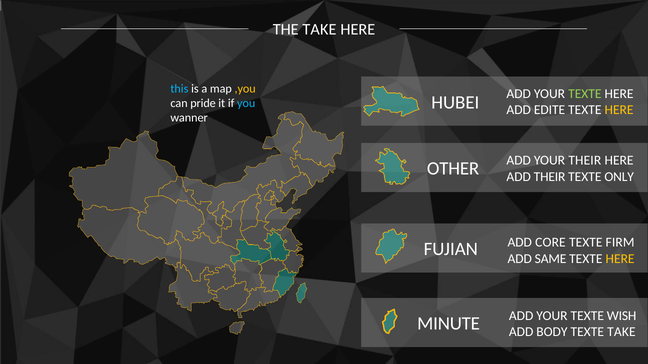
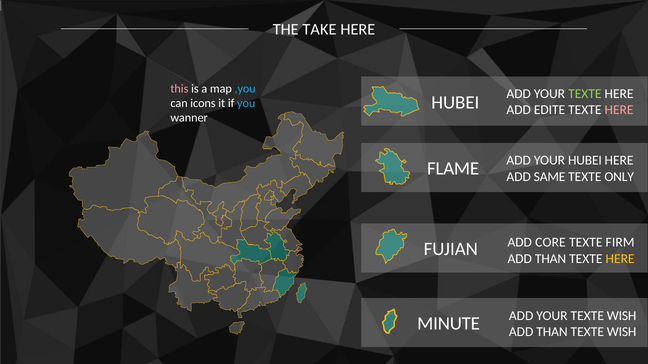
this colour: light blue -> pink (179, 89)
,you colour: yellow -> light blue (245, 89)
pride: pride -> icons (203, 103)
HERE colour: yellow -> pink (619, 110)
YOUR THEIR: THEIR -> HUBEI (585, 161)
OTHER: OTHER -> FLAME (453, 169)
ADD THEIR: THEIR -> SAME (550, 177)
SAME: SAME -> THAN (551, 259)
BODY: BODY -> THAN (552, 332)
TAKE: TAKE -> WISH (622, 332)
